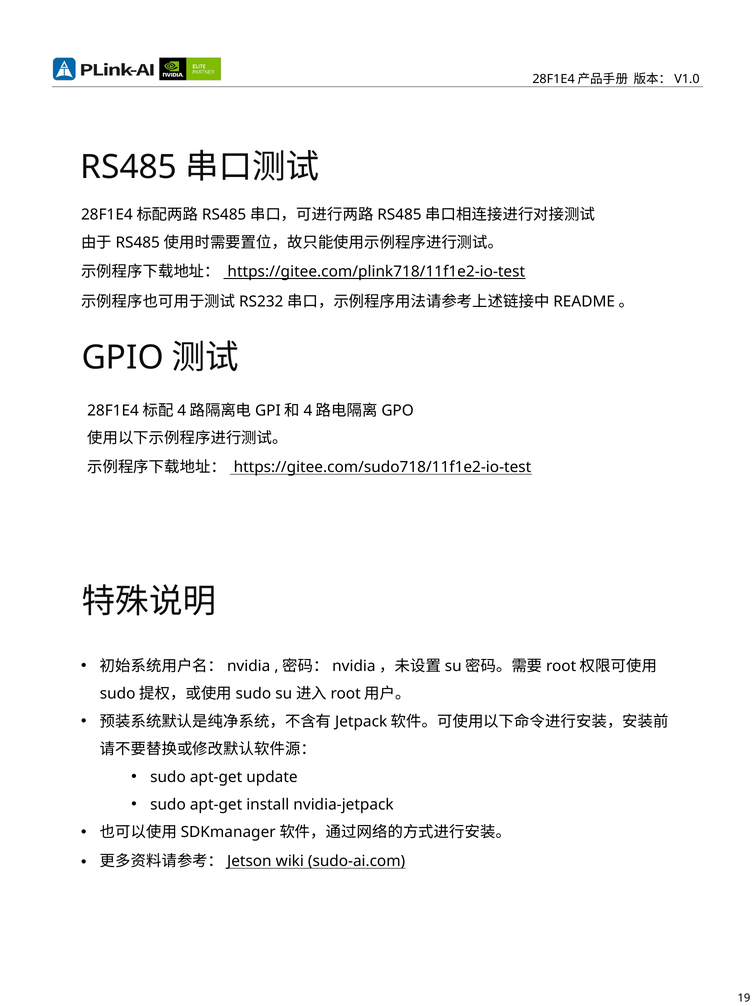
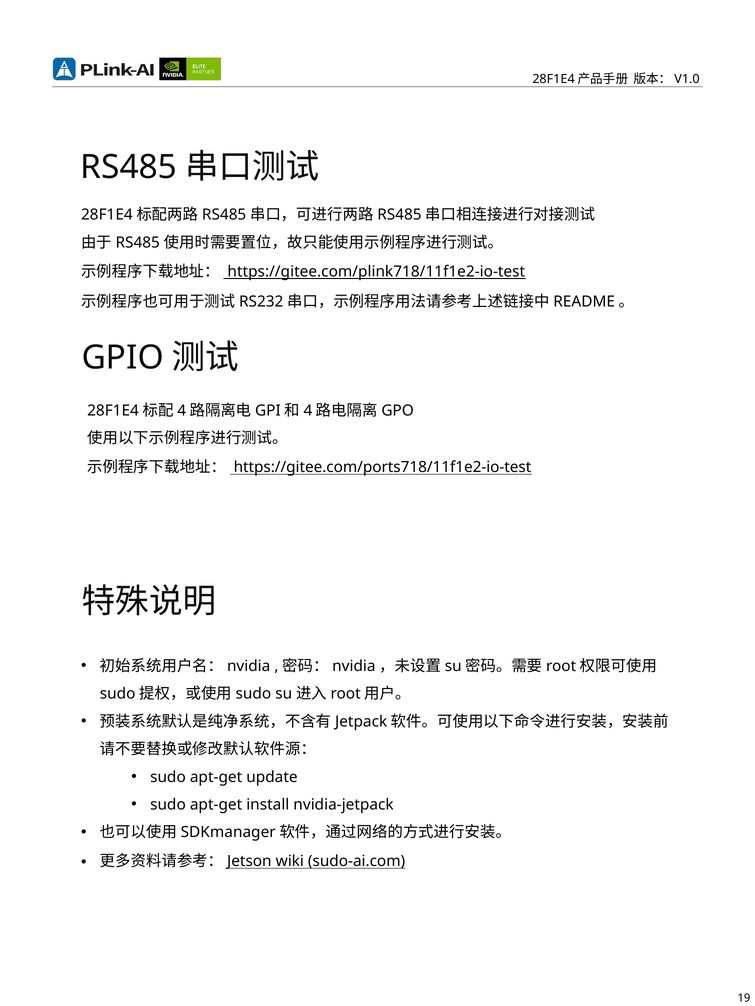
https://gitee.com/sudo718/11f1e2-io-test: https://gitee.com/sudo718/11f1e2-io-test -> https://gitee.com/ports718/11f1e2-io-test (382, 468)
